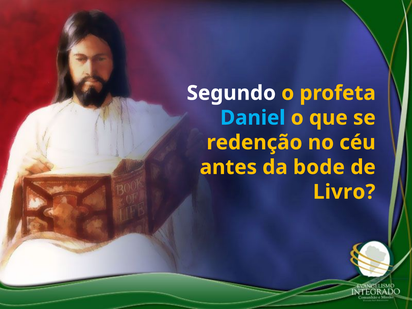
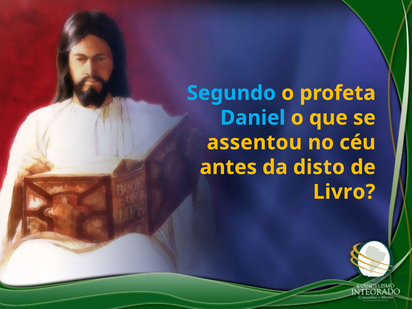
Segundo colour: white -> light blue (231, 93)
redenção: redenção -> assentou (254, 143)
bode: bode -> disto (319, 167)
